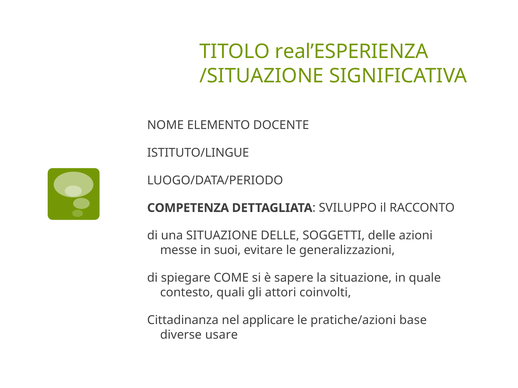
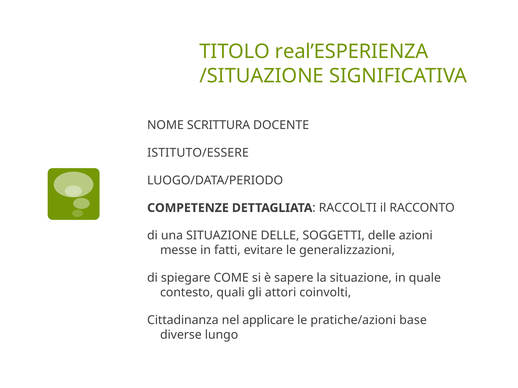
ELEMENTO: ELEMENTO -> SCRITTURA (219, 125)
ISTITUTO/LINGUE: ISTITUTO/LINGUE -> ISTITUTO/ESSERE (198, 153)
COMPETENZA: COMPETENZA -> COMPETENZE (188, 208)
SVILUPPO: SVILUPPO -> RACCOLTI (348, 208)
suoi: suoi -> fatti (227, 250)
usare: usare -> lungo (222, 335)
